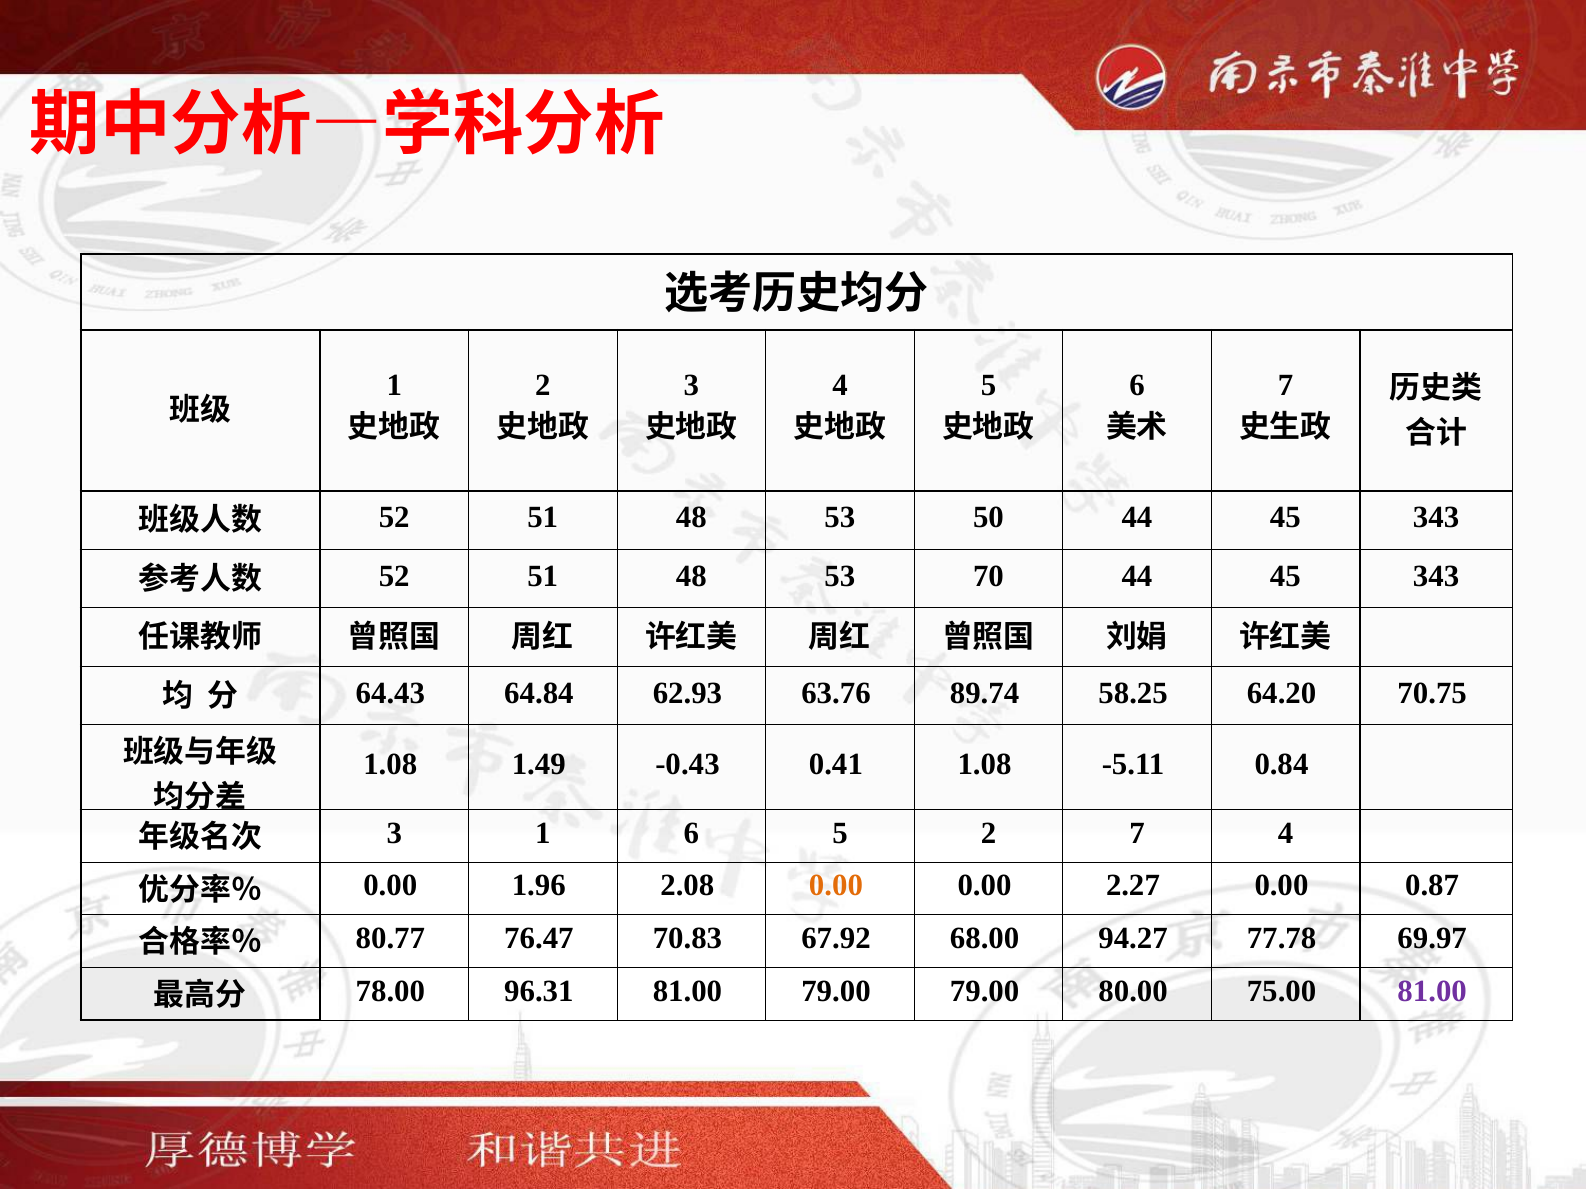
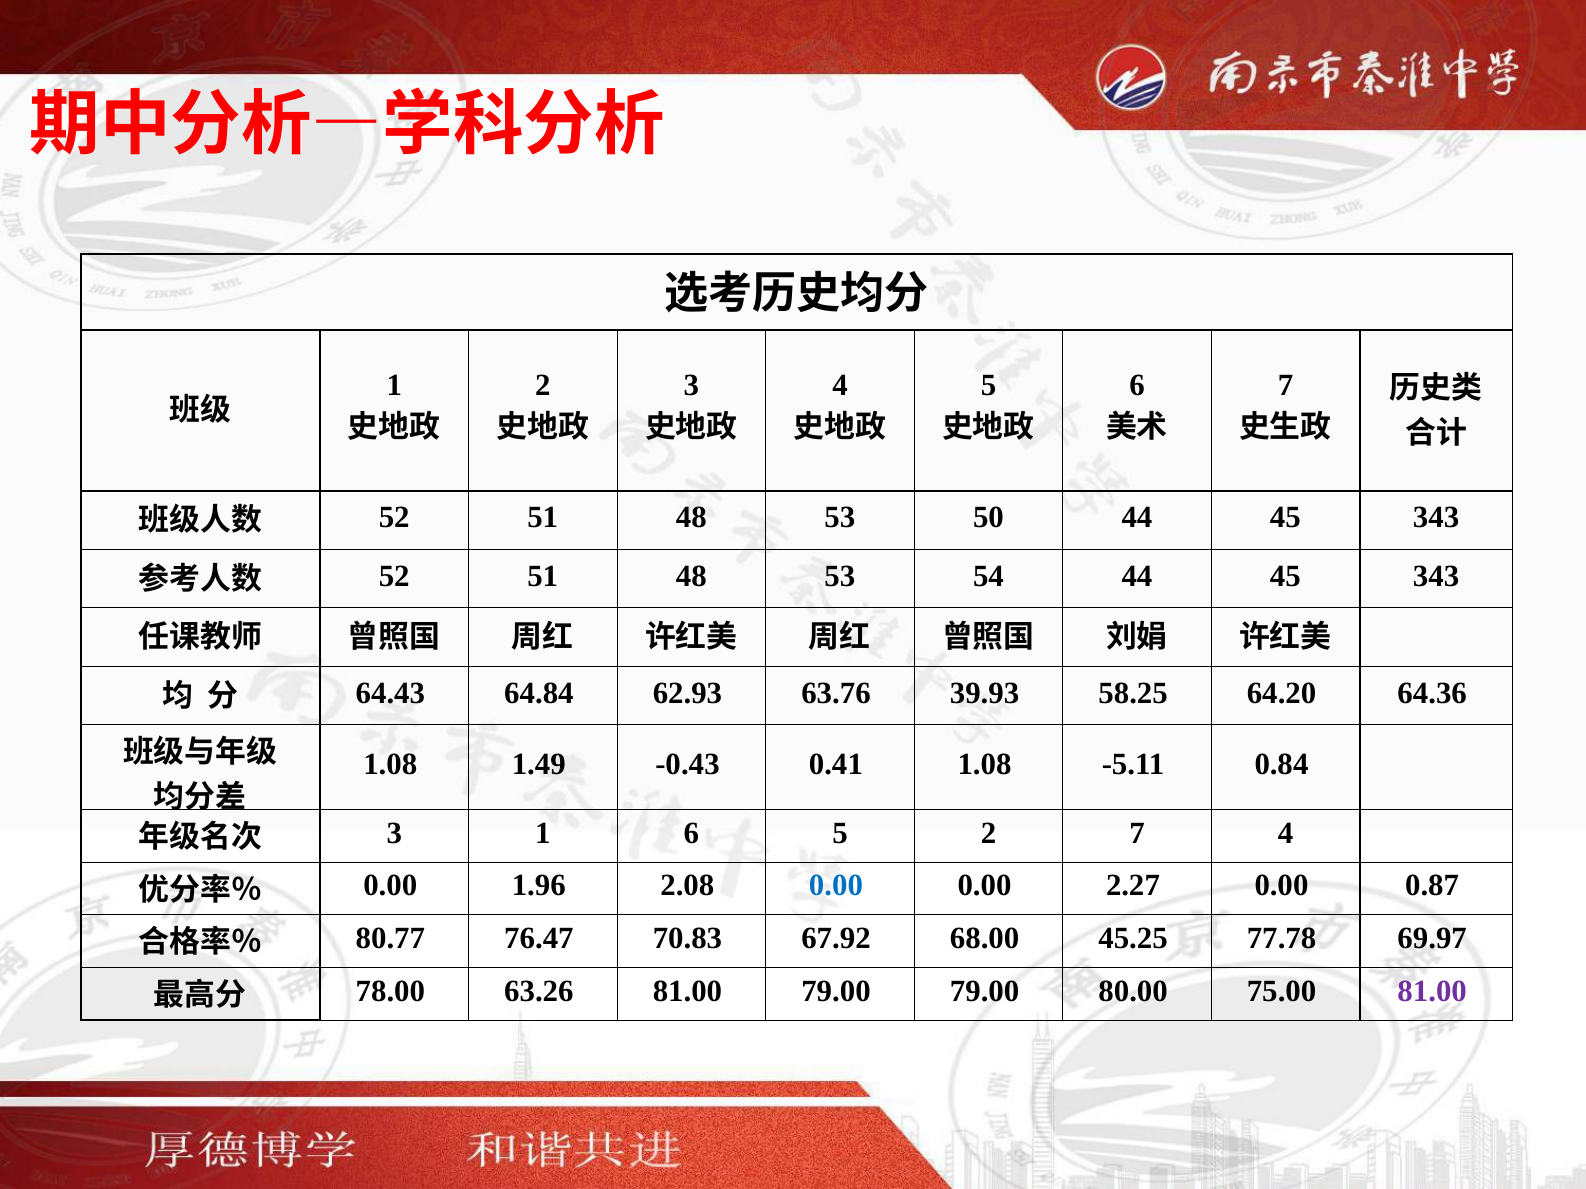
70: 70 -> 54 (988, 576)
89.74: 89.74 -> 39.93 (985, 693)
70.75: 70.75 -> 64.36 (1432, 693)
0.00 colour: orange -> blue (836, 886)
94.27: 94.27 -> 45.25 (1133, 939)
96.31: 96.31 -> 63.26 (539, 992)
